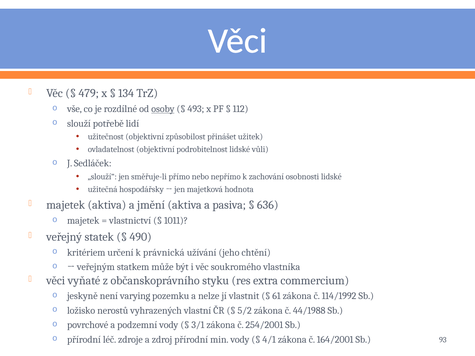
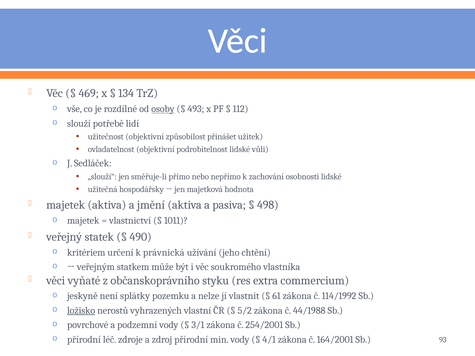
479: 479 -> 469 (89, 93)
636: 636 -> 498 (268, 205)
varying: varying -> splátky (135, 296)
ložisko underline: none -> present (81, 311)
